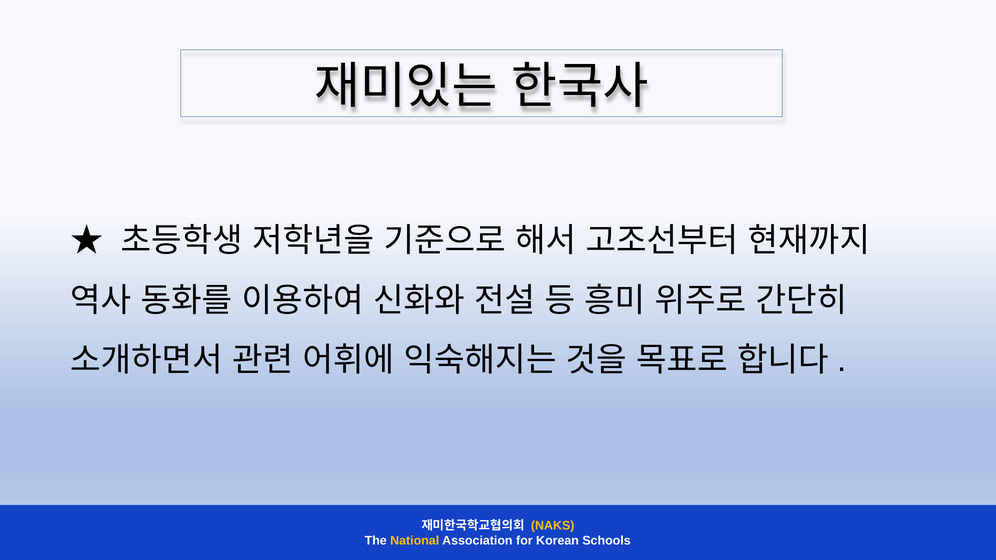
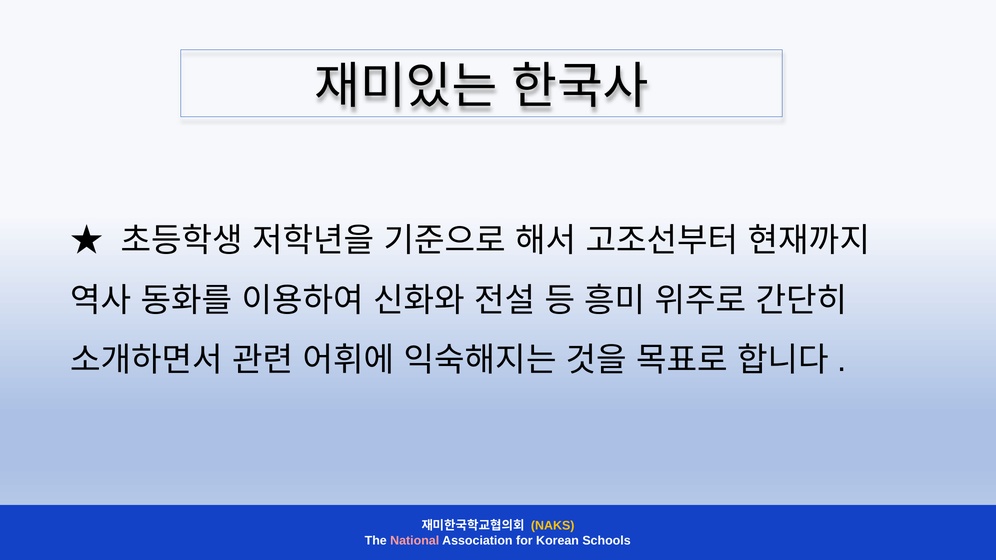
National colour: yellow -> pink (415, 541)
